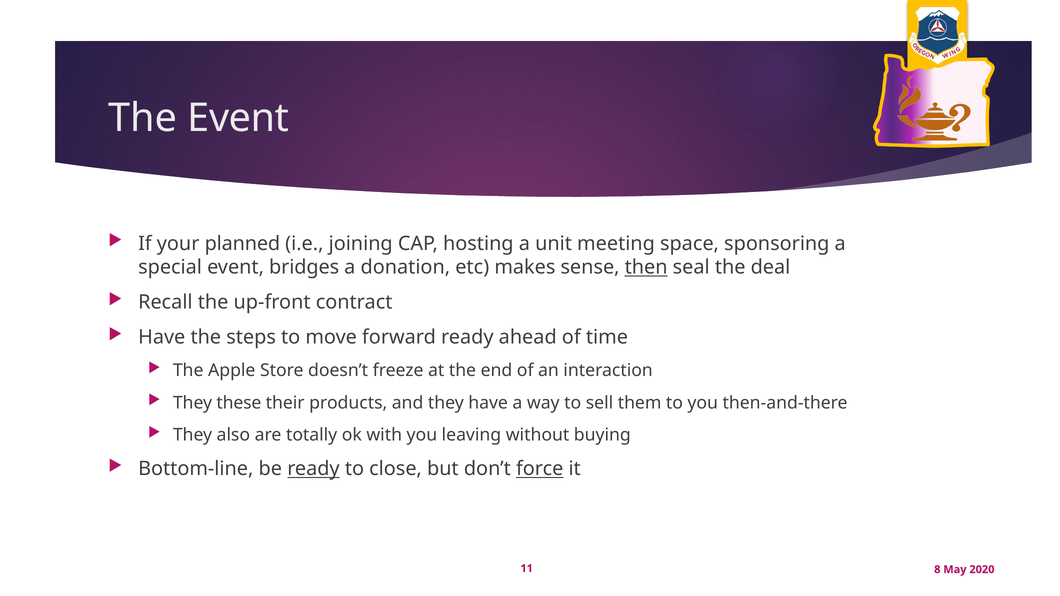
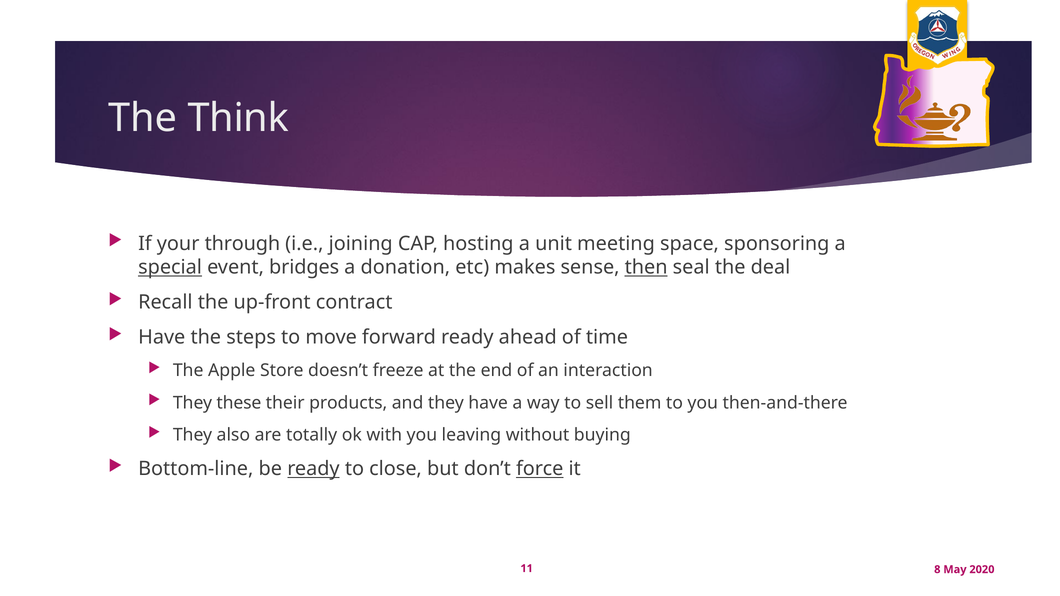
The Event: Event -> Think (238, 118)
planned: planned -> through (242, 244)
special underline: none -> present (170, 267)
